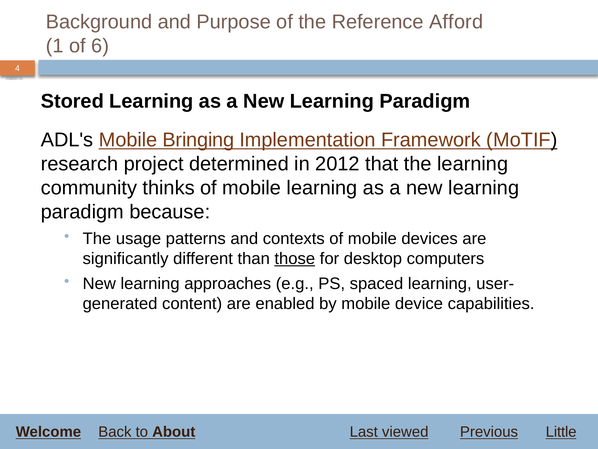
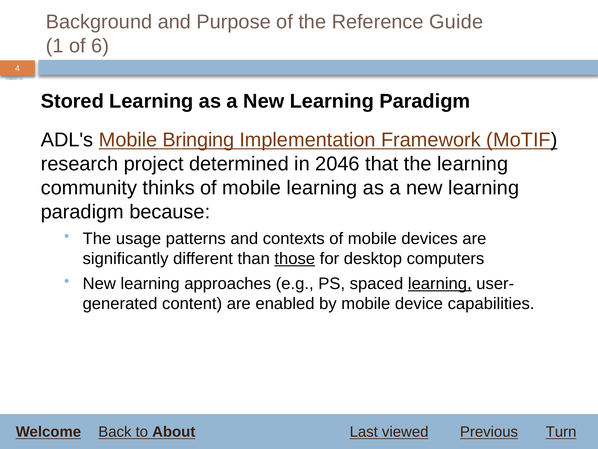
Afford: Afford -> Guide (456, 22)
2012: 2012 -> 2046 (337, 164)
learning underline: none -> present (440, 283)
Little: Little -> Turn (561, 432)
